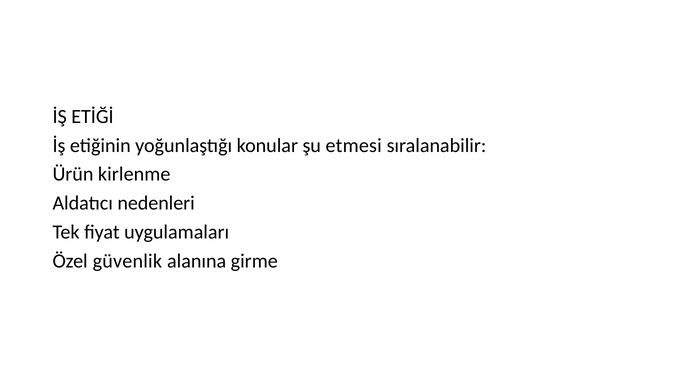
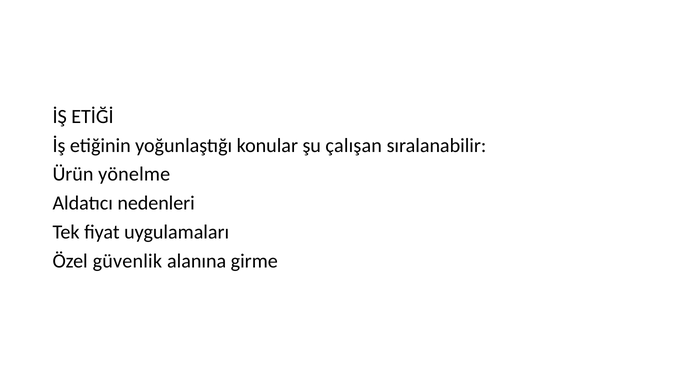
etmesi: etmesi -> çalışan (354, 145)
kirlenme: kirlenme -> yönelme (134, 174)
